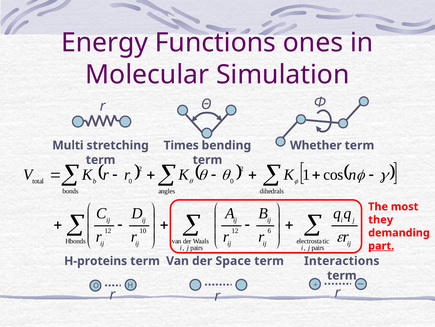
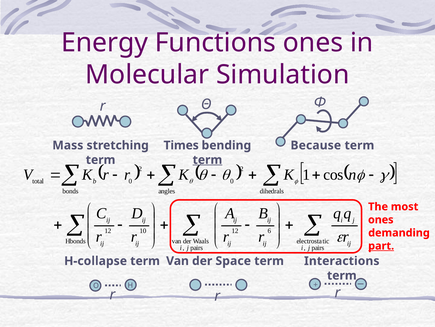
Multi: Multi -> Mass (68, 145)
Whether: Whether -> Because (316, 145)
term underline: none -> present (207, 160)
they: they -> ones (381, 219)
H-proteins: H-proteins -> H-collapse (96, 260)
